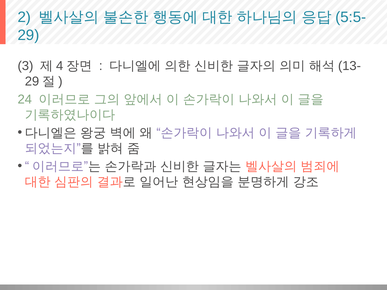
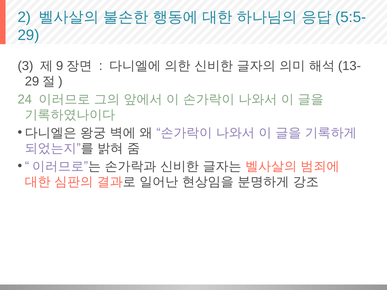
4: 4 -> 9 (60, 66)
